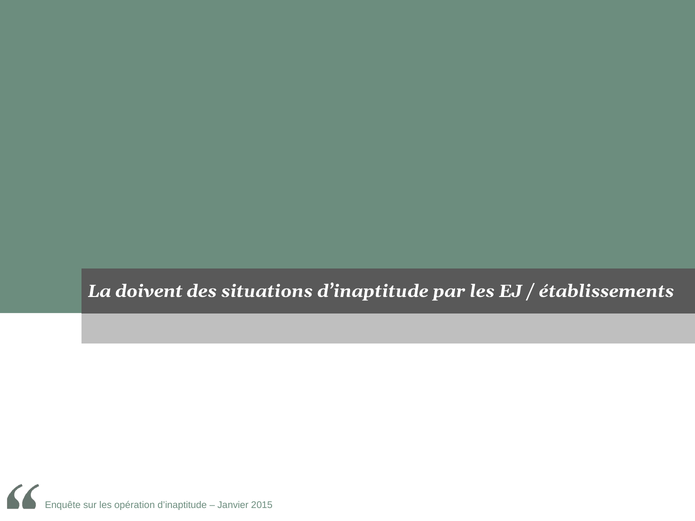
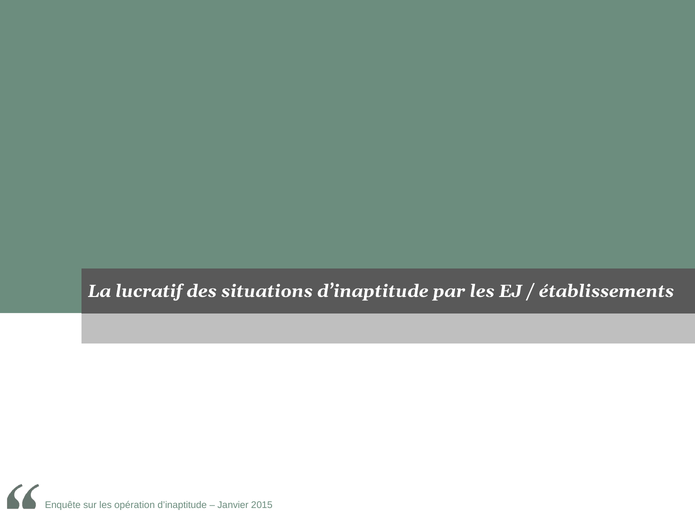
doivent: doivent -> lucratif (149, 291)
